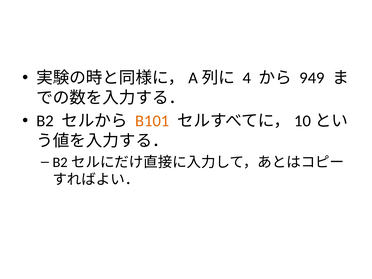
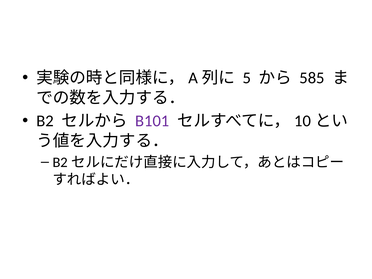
4: 4 -> 5 (247, 78)
949: 949 -> 585 (312, 78)
B101 colour: orange -> purple (152, 121)
